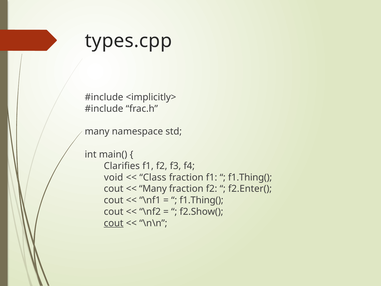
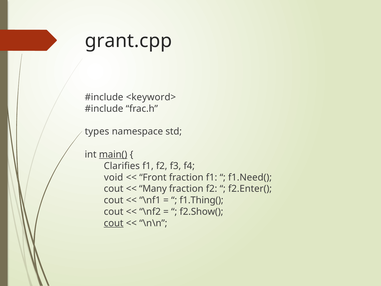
types.cpp: types.cpp -> grant.cpp (128, 41)
<implicitly>: <implicitly> -> <keyword> (151, 97)
many: many -> types (97, 131)
main( underline: none -> present (113, 154)
Class: Class -> Front (153, 177)
f1.Thing(: f1.Thing( -> f1.Need( (250, 177)
